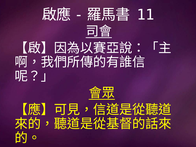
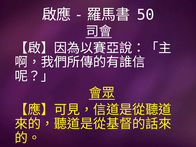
11: 11 -> 50 (146, 15)
